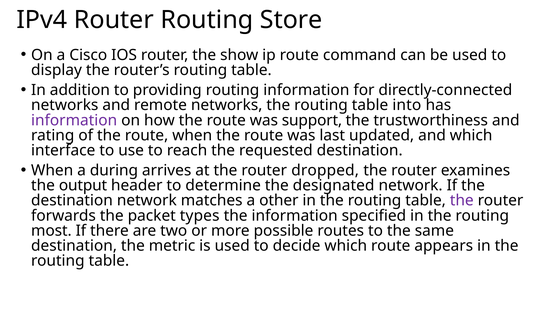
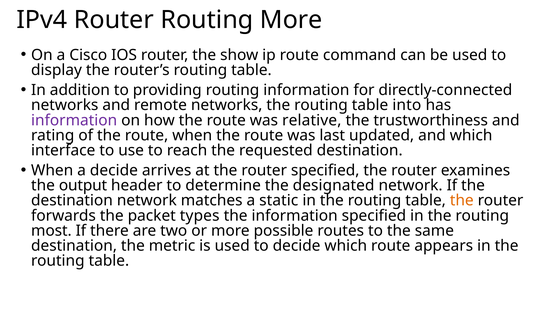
Routing Store: Store -> More (291, 20)
support: support -> relative (312, 120)
a during: during -> decide (114, 170)
router dropped: dropped -> specified (325, 170)
other: other -> static (279, 200)
the colour: purple -> orange (462, 200)
